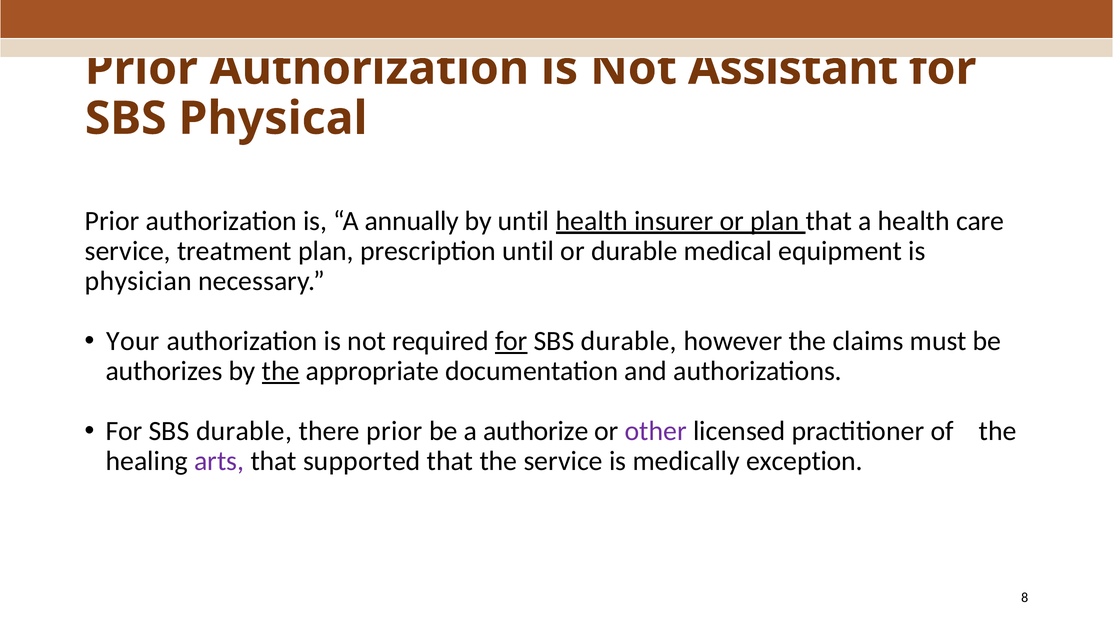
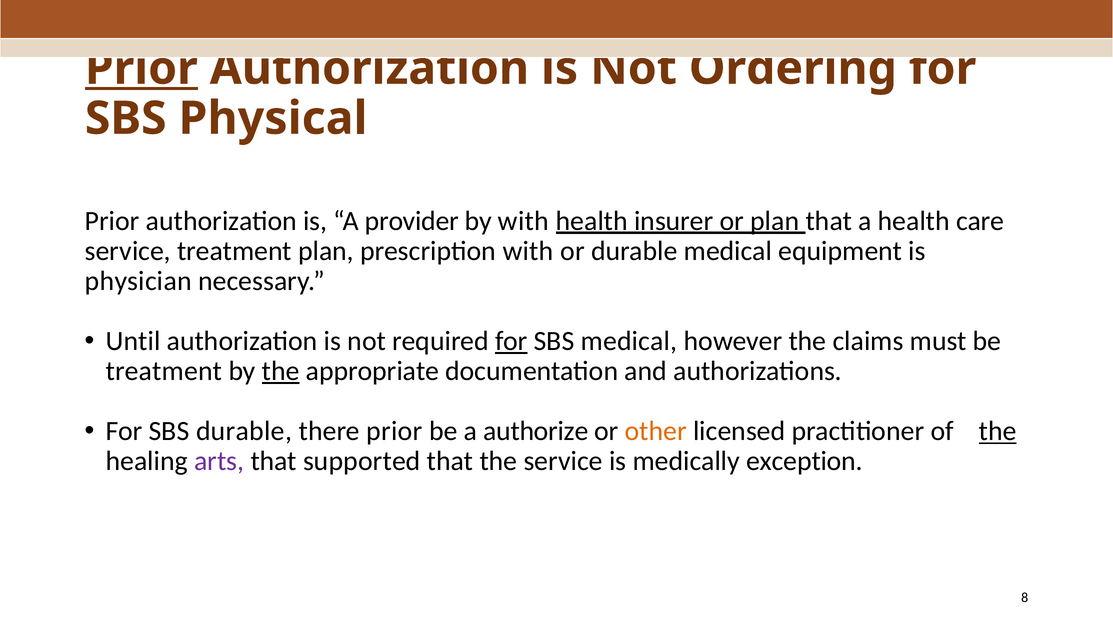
Prior underline: none -> present (141, 68)
Assistant: Assistant -> Ordering (793, 68)
annually: annually -> provider (412, 221)
by until: until -> with (523, 221)
prescription until: until -> with (528, 251)
Your: Your -> Until (133, 341)
durable: durable -> medical (629, 341)
authorizes: authorizes -> treatment (164, 371)
other colour: purple -> orange (656, 431)
the underline: none -> present (998, 431)
